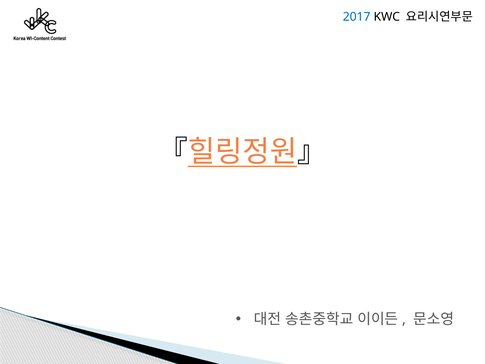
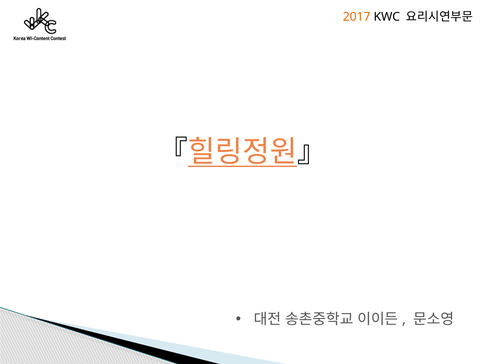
2017 colour: blue -> orange (357, 17)
